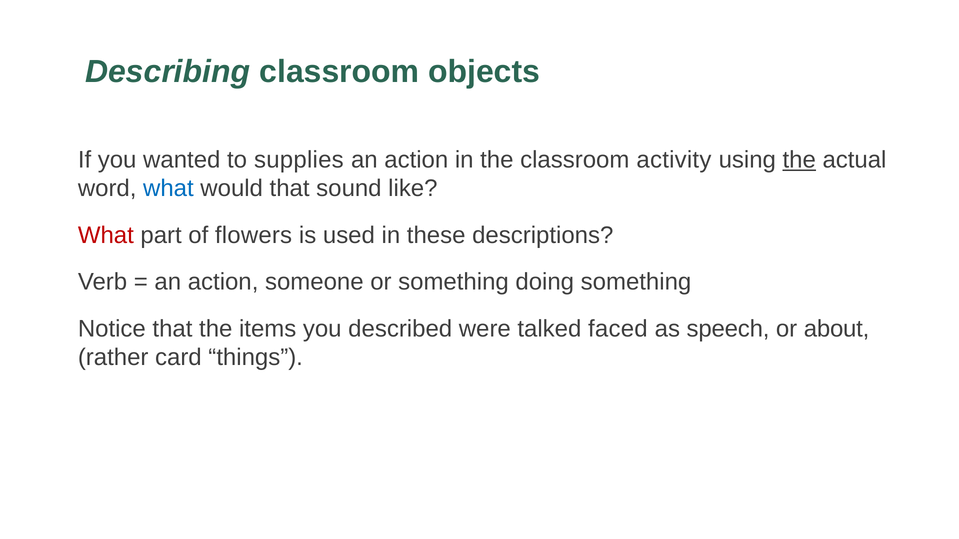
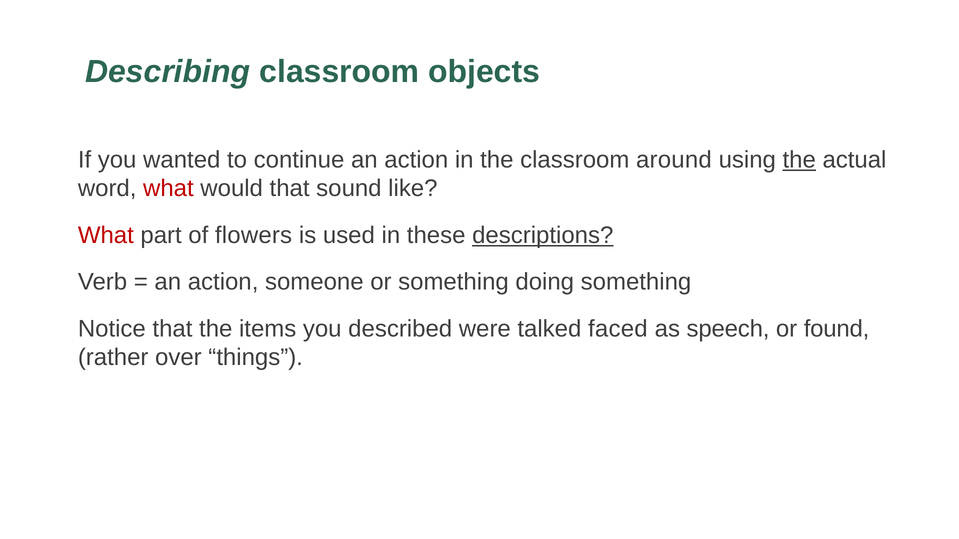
supplies: supplies -> continue (299, 160)
activity: activity -> around (674, 160)
what colour: blue -> red (168, 189)
descriptions underline: none -> present (543, 235)
about: about -> found (837, 329)
card: card -> over (178, 358)
